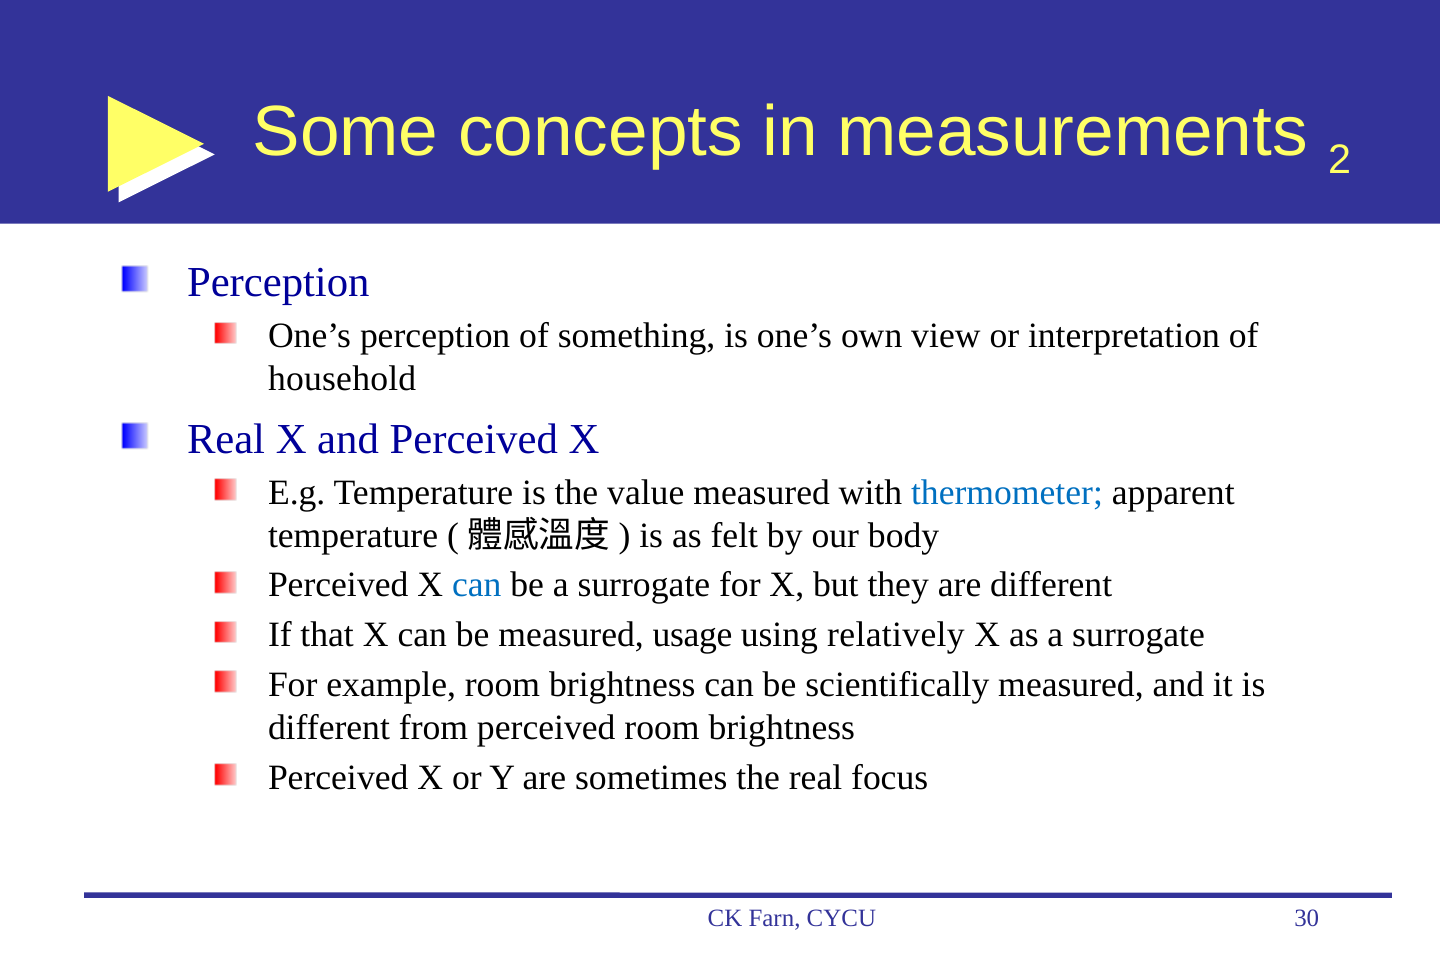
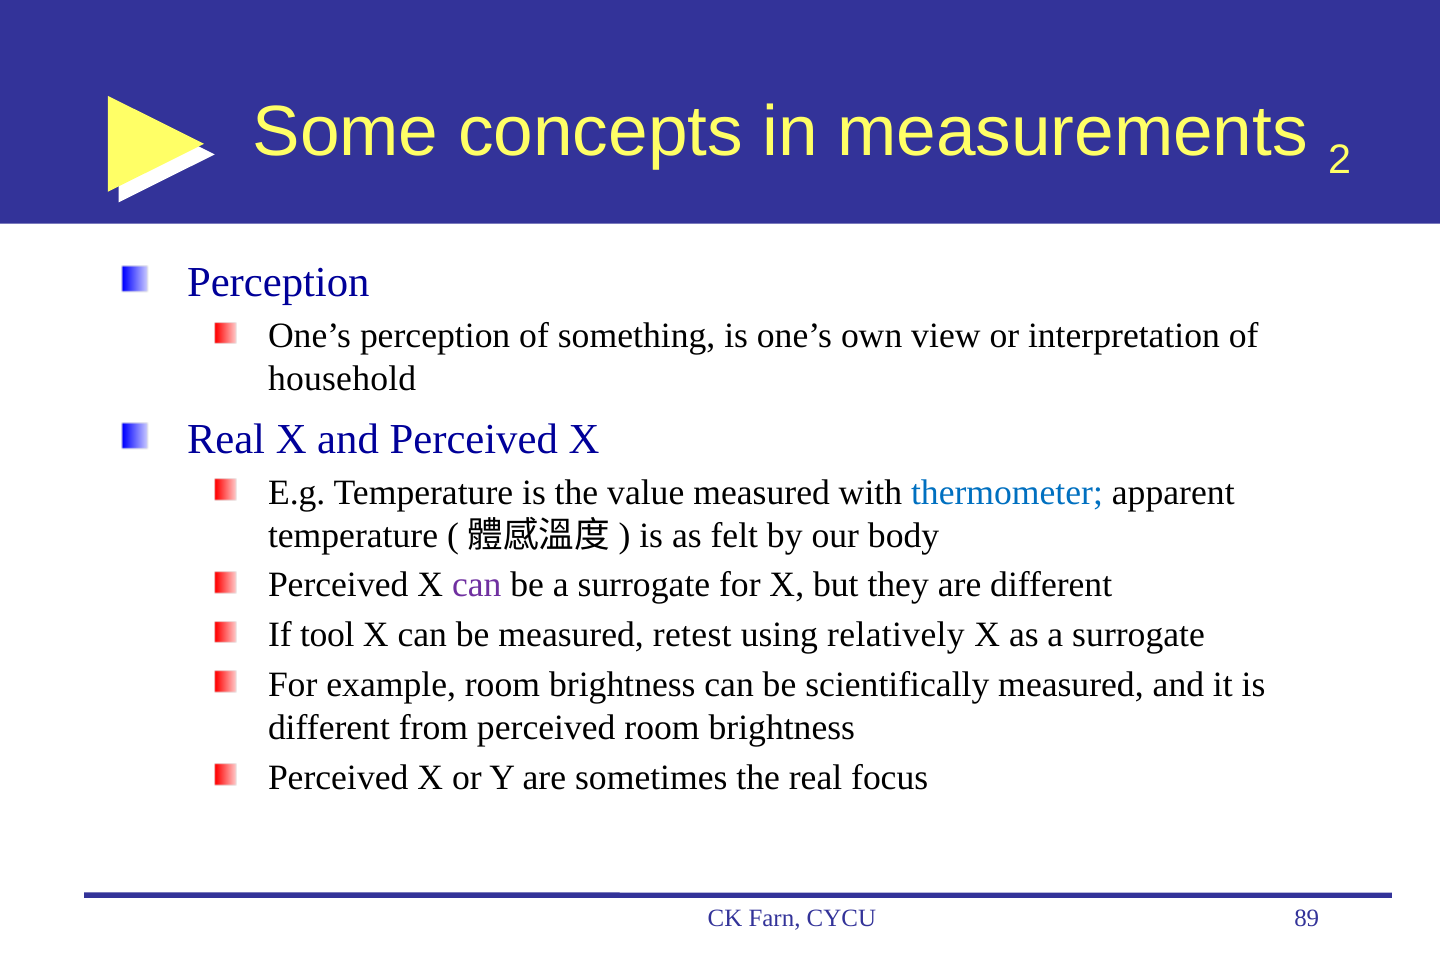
can colour: blue -> purple (477, 585)
that: that -> tool (327, 635)
usage: usage -> retest (692, 635)
30: 30 -> 89 (1307, 919)
